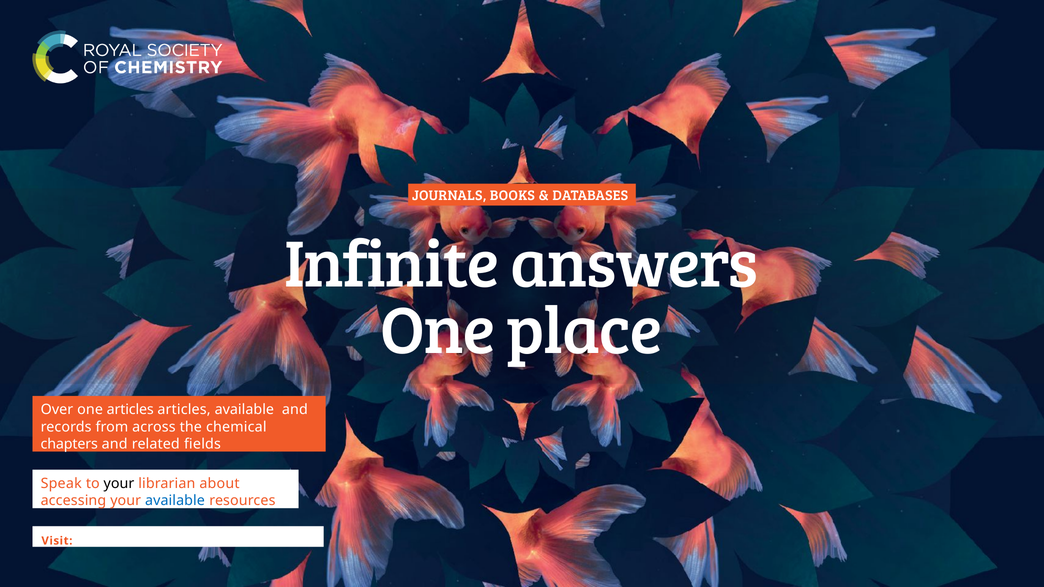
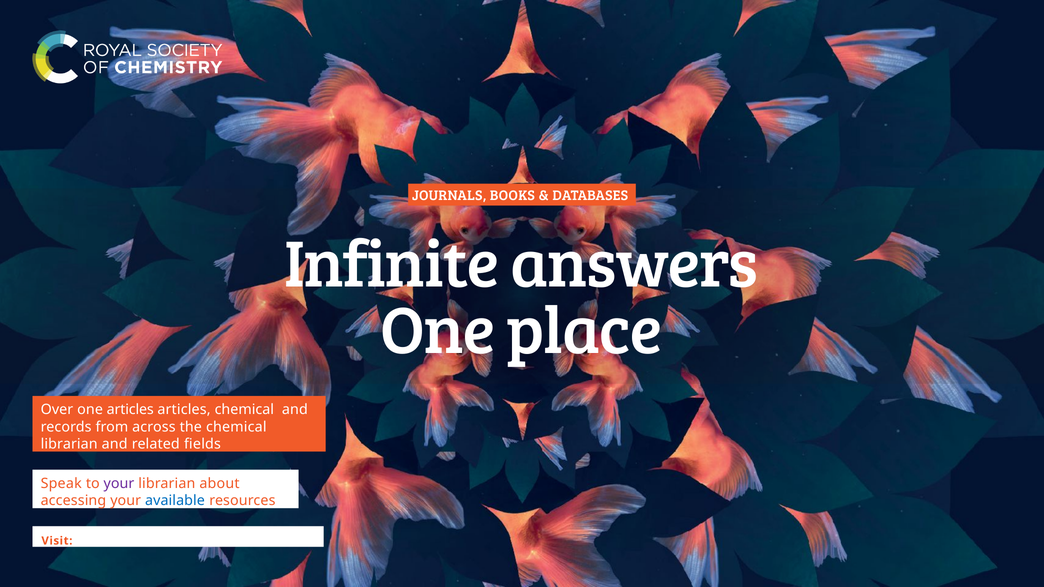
articles available: available -> chemical (244, 410)
chapters: chapters -> librarian (69, 444)
your colour: black -> purple (119, 484)
